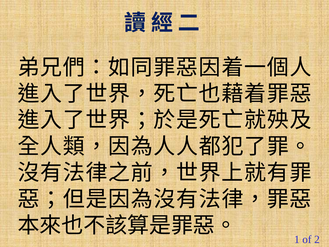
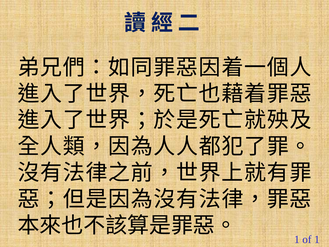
of 2: 2 -> 1 (317, 239)
